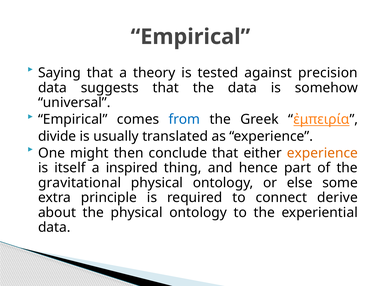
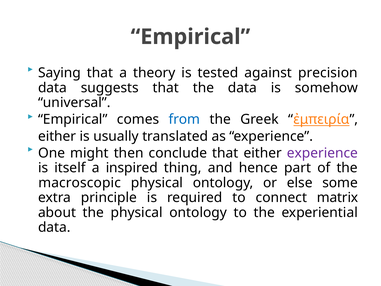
divide: divide -> either (57, 136)
experience colour: orange -> purple (322, 153)
gravitational: gravitational -> macroscopic (80, 183)
derive: derive -> matrix (338, 197)
